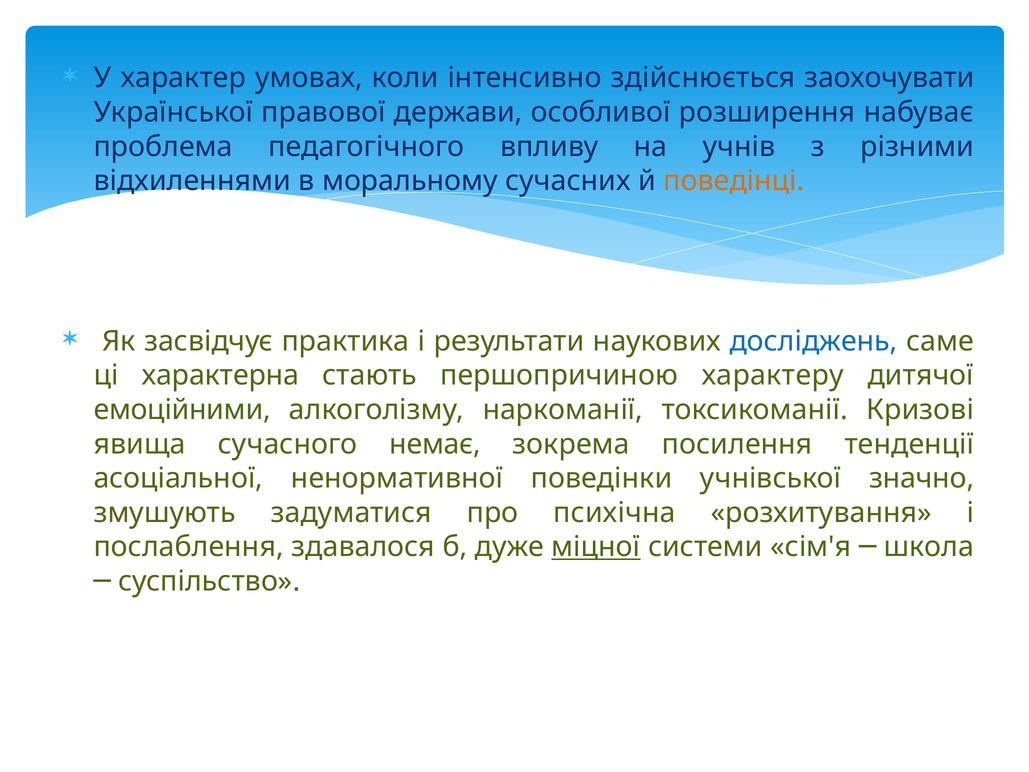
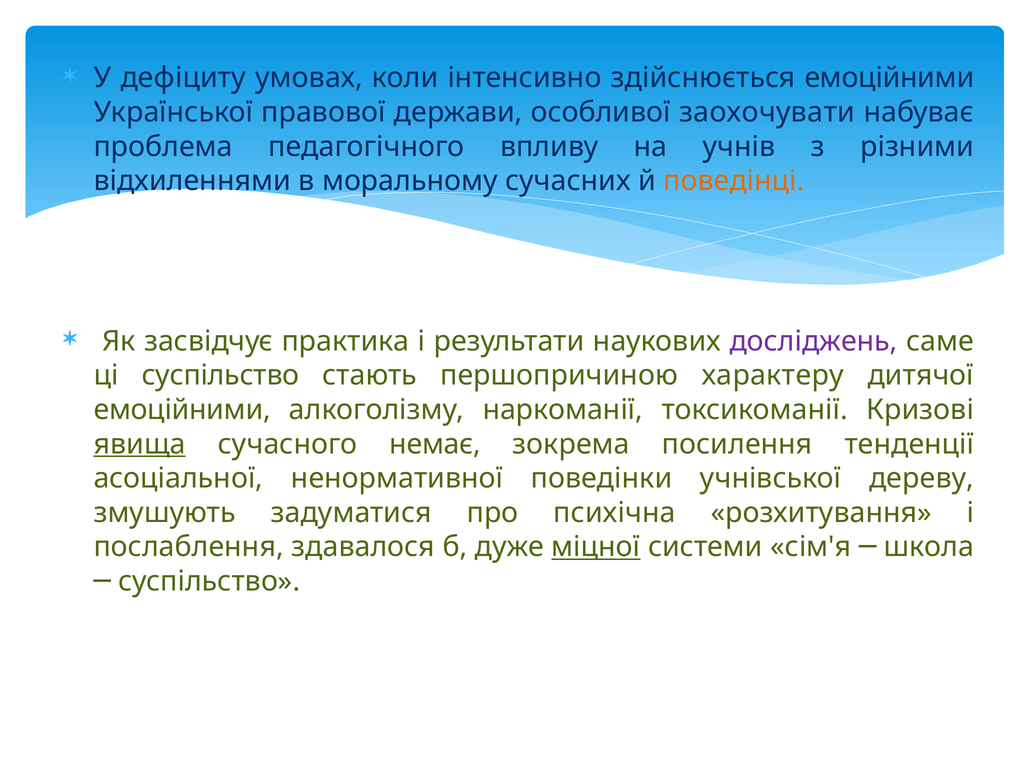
характер: характер -> дефіциту (183, 78)
здійснюється заохочувати: заохочувати -> емоційними (889, 78)
розширення: розширення -> заохочувати (767, 112)
досліджень colour: blue -> purple (814, 341)
ці характерна: характерна -> суспільство (220, 375)
явища underline: none -> present (140, 444)
значно: значно -> дереву (922, 478)
